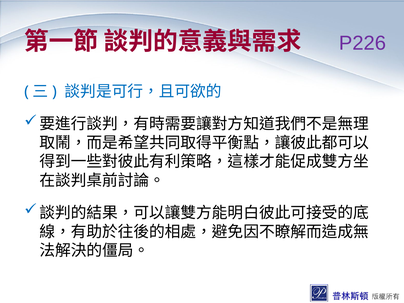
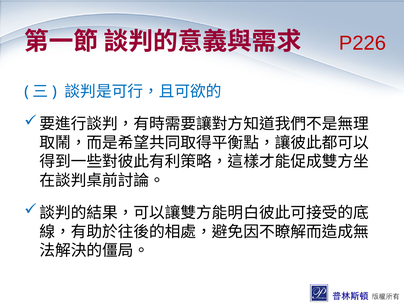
P226 colour: purple -> red (362, 43)
